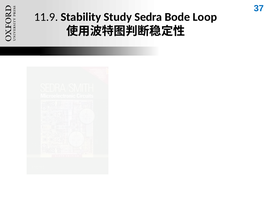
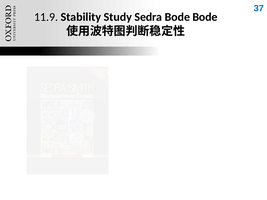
Bode Loop: Loop -> Bode (205, 17)
